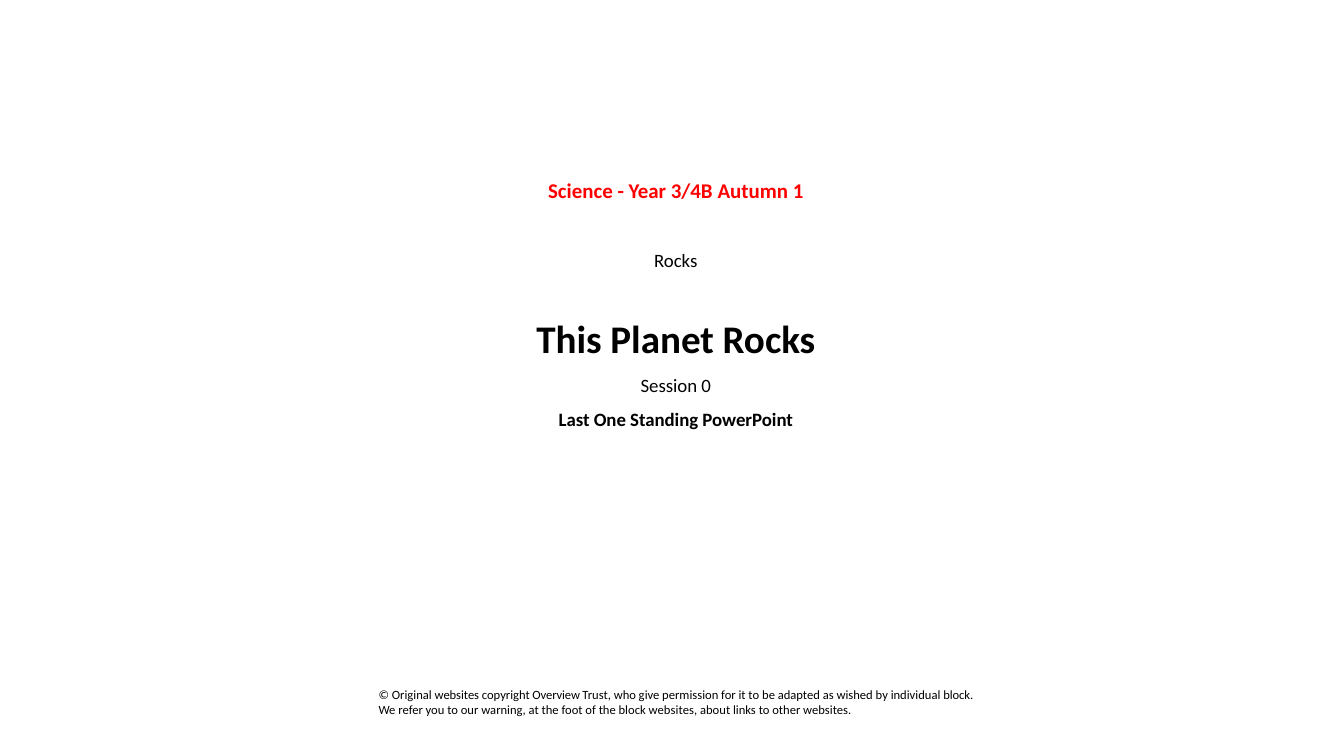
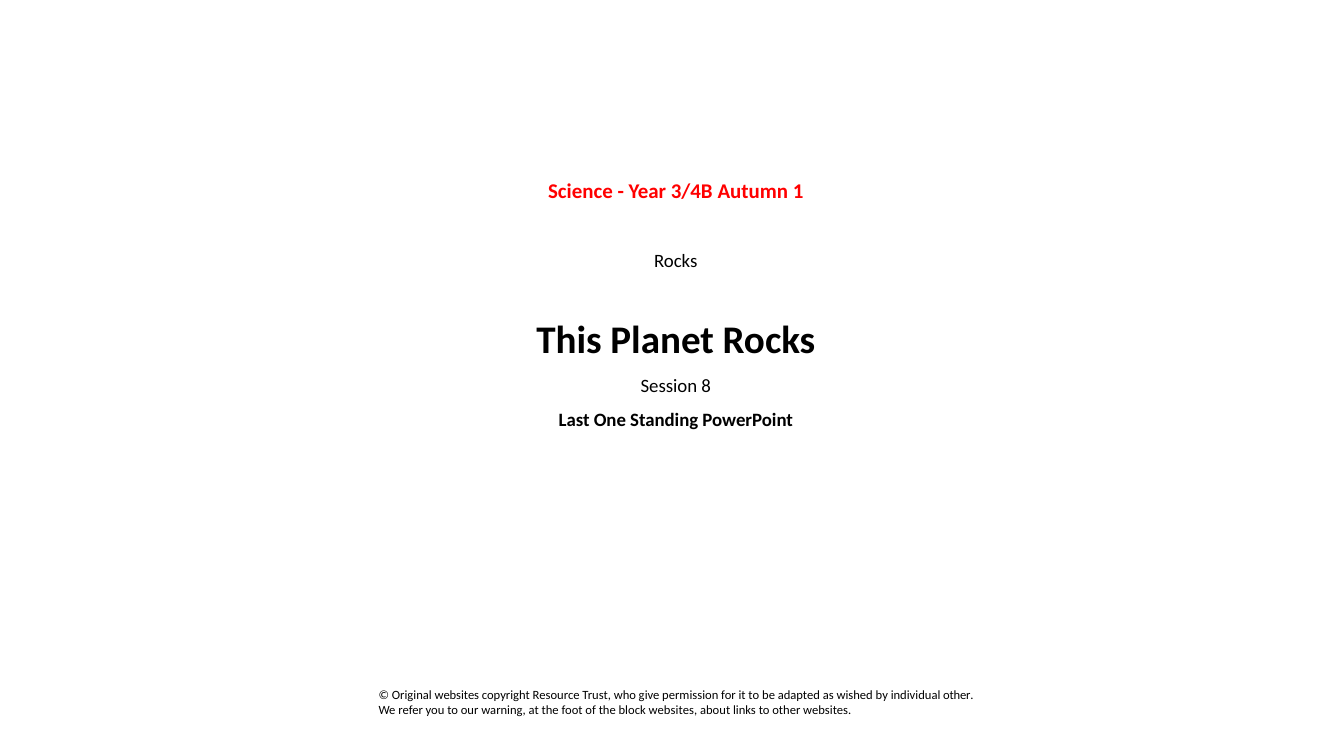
0: 0 -> 8 (706, 386)
Overview: Overview -> Resource (556, 695)
individual block: block -> other (958, 695)
